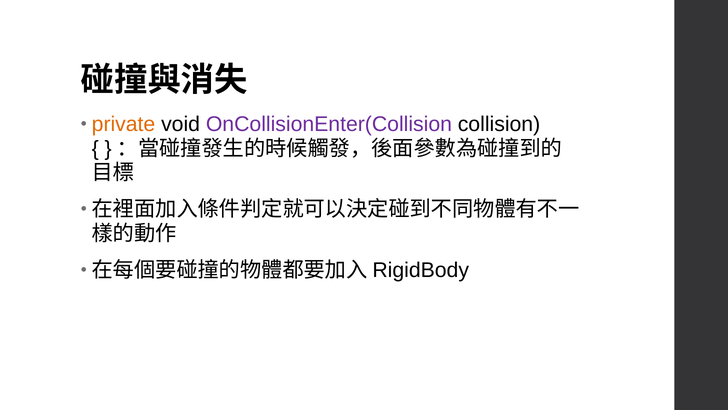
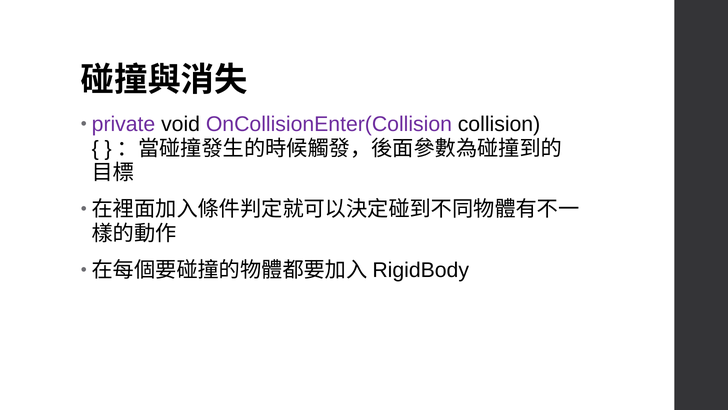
private colour: orange -> purple (124, 124)
